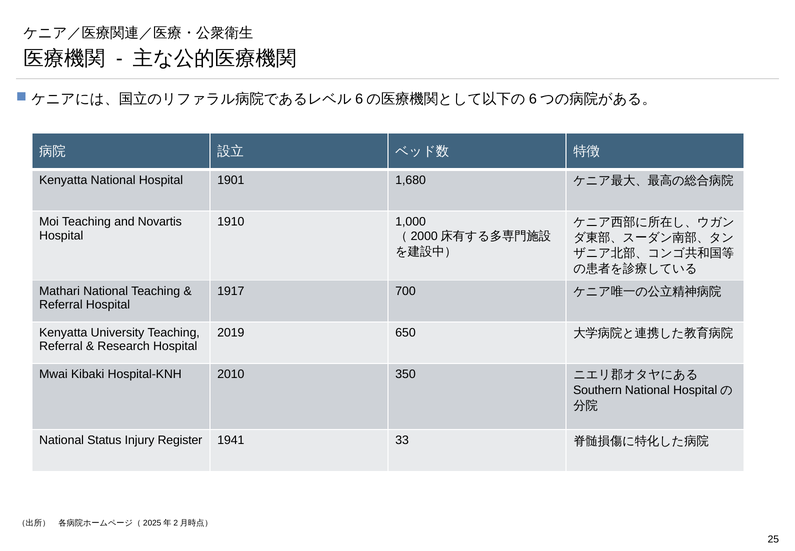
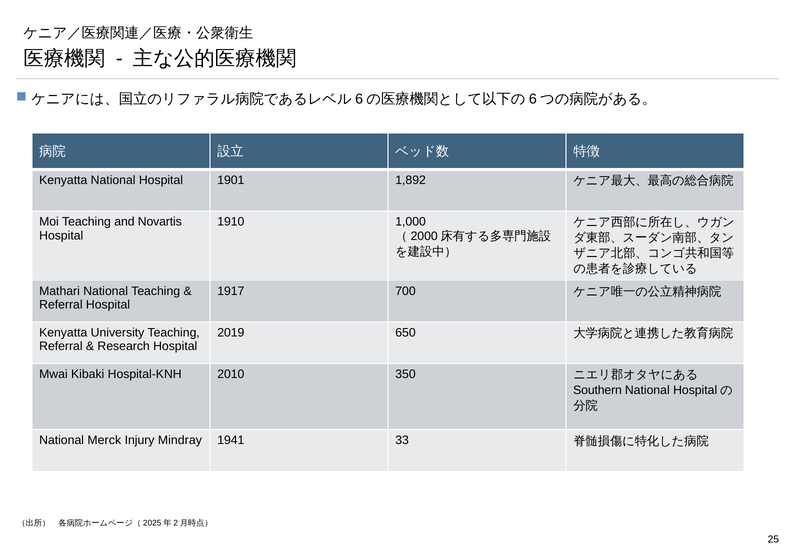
1,680: 1,680 -> 1,892 (411, 180)
Status: Status -> Merck (104, 440)
Register: Register -> Mindray (180, 440)
